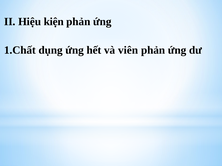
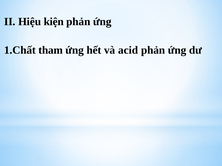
dụng: dụng -> tham (51, 50)
viên: viên -> acid (128, 50)
